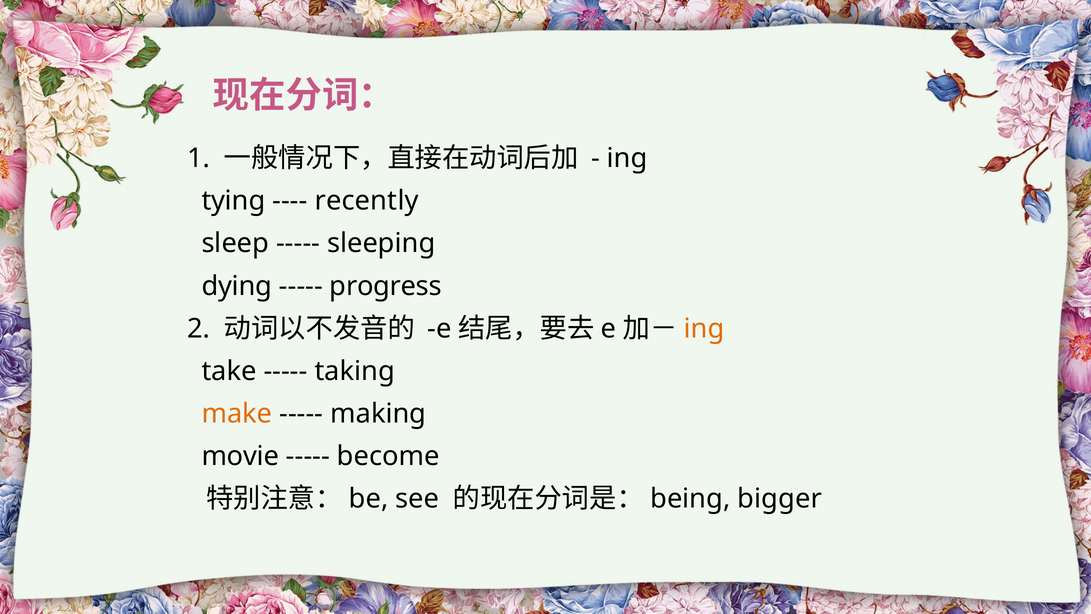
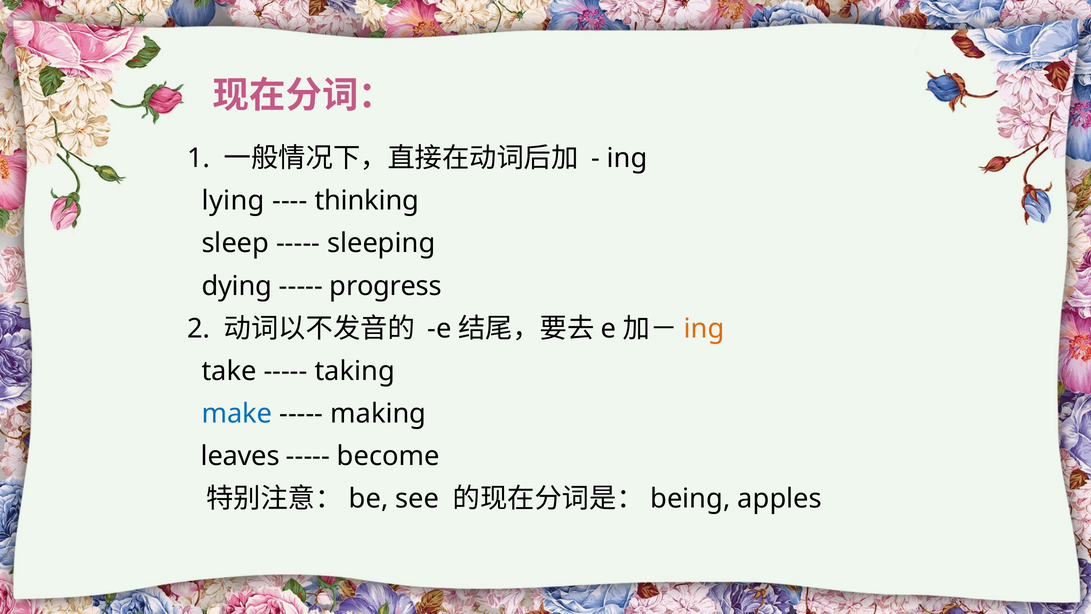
tying: tying -> lying (233, 201)
recently: recently -> thinking (367, 201)
make colour: orange -> blue (237, 413)
movie: movie -> leaves (240, 456)
bigger: bigger -> apples (780, 498)
